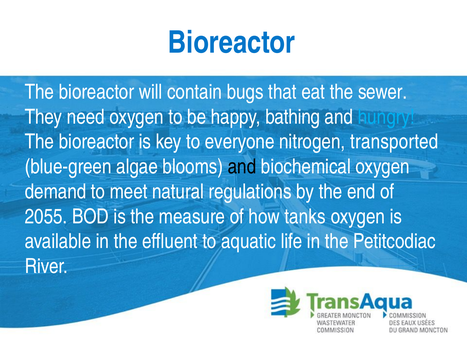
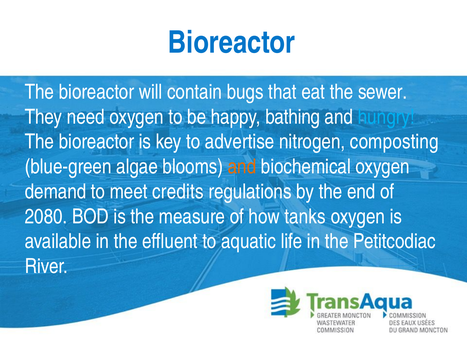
everyone: everyone -> advertise (240, 142)
transported: transported -> composting (394, 142)
and colour: black -> orange (242, 167)
natural: natural -> credits (178, 192)
2055: 2055 -> 2080 (46, 217)
